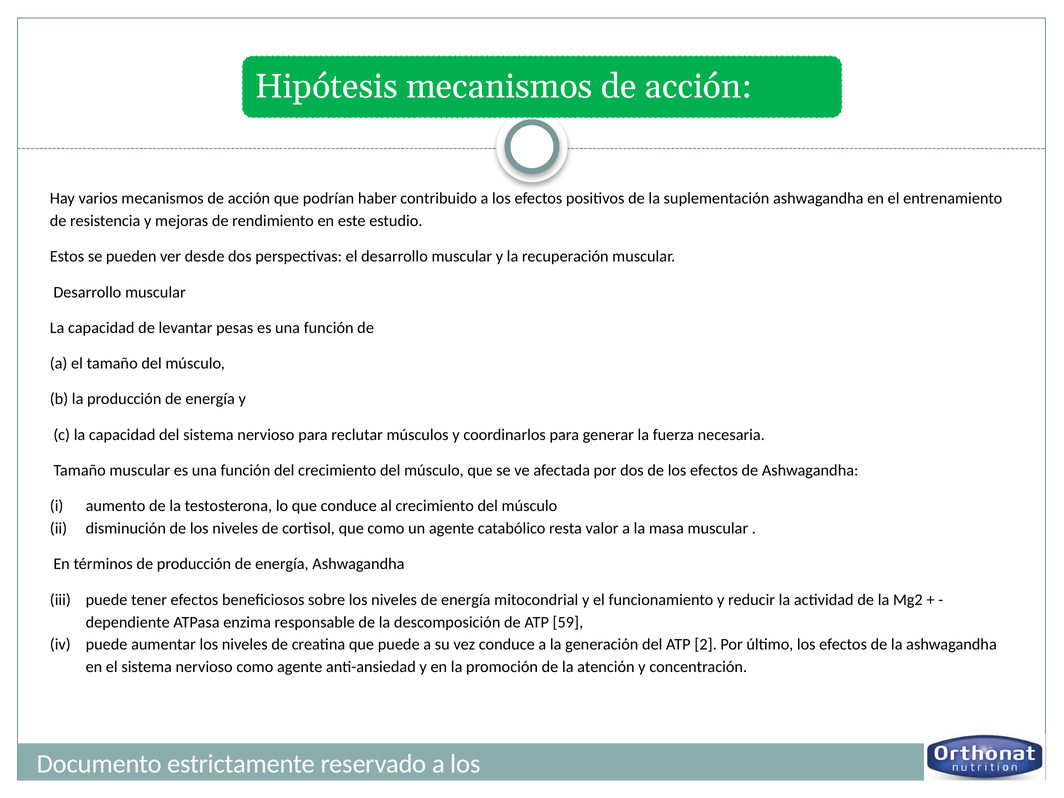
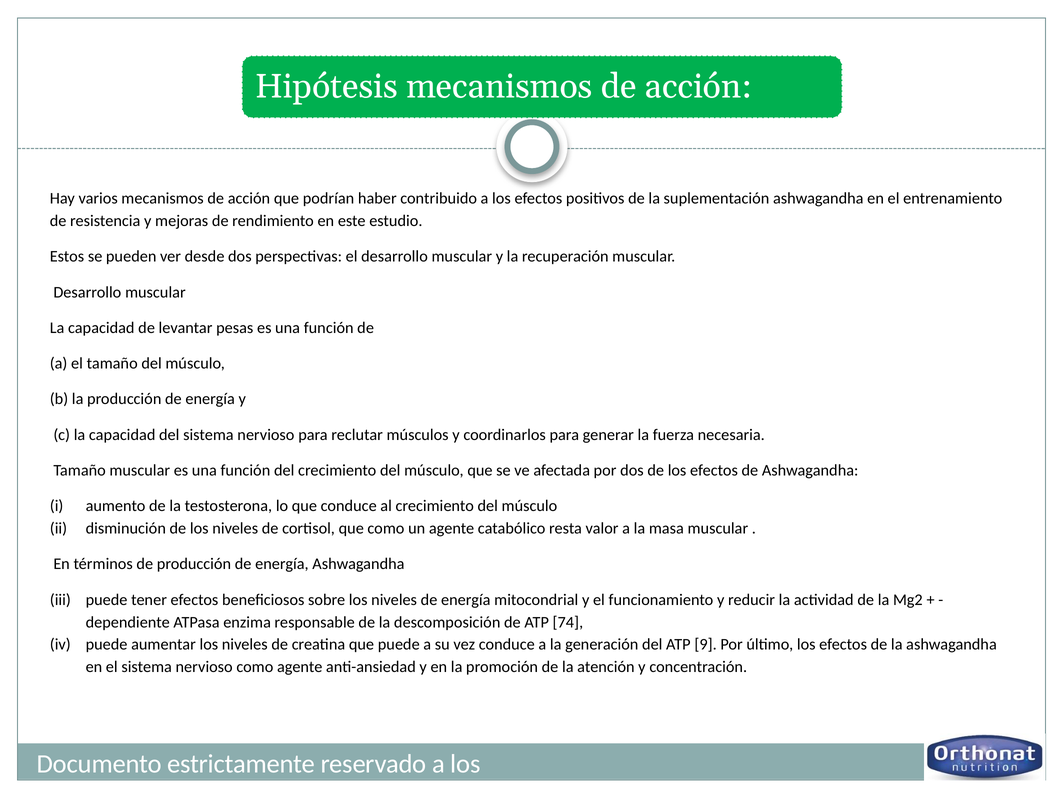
59: 59 -> 74 (568, 622)
2: 2 -> 9 (706, 645)
